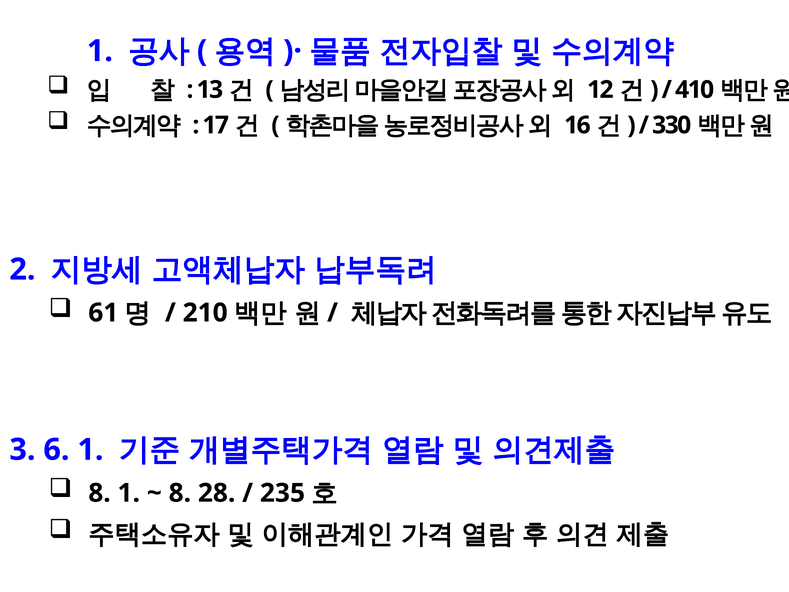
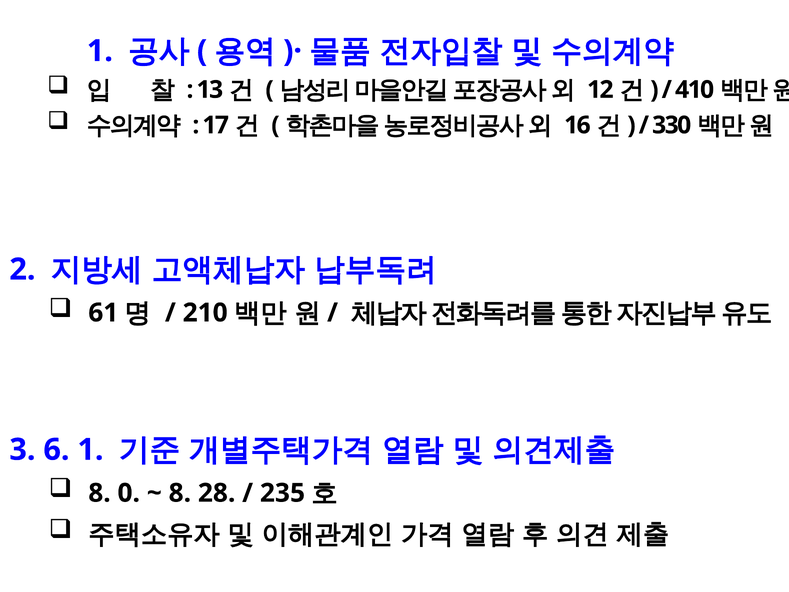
8 1: 1 -> 0 (129, 493)
